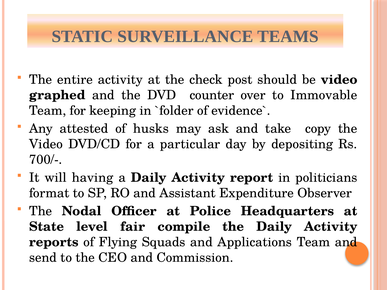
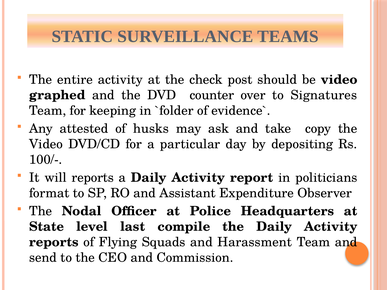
Immovable: Immovable -> Signatures (324, 95)
700/-: 700/- -> 100/- (46, 160)
will having: having -> reports (93, 178)
fair: fair -> last (133, 227)
Applications: Applications -> Harassment (255, 242)
